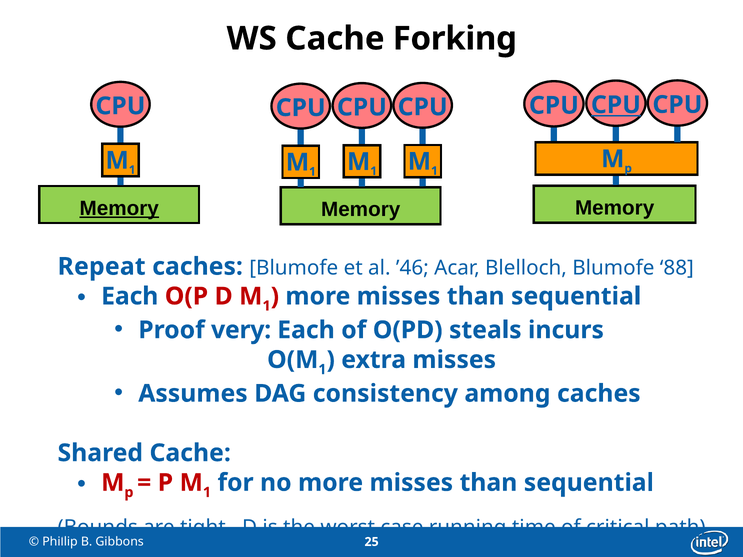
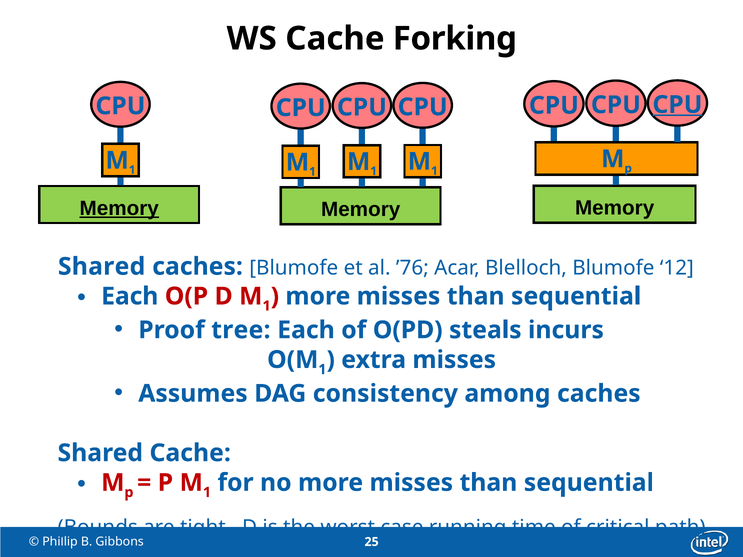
CPU underline: none -> present (677, 105)
CPU underline: present -> none (616, 105)
Repeat: Repeat -> Shared (102, 267)
’46: ’46 -> ’76 (412, 268)
88: 88 -> 12 (677, 268)
very: very -> tree (241, 330)
